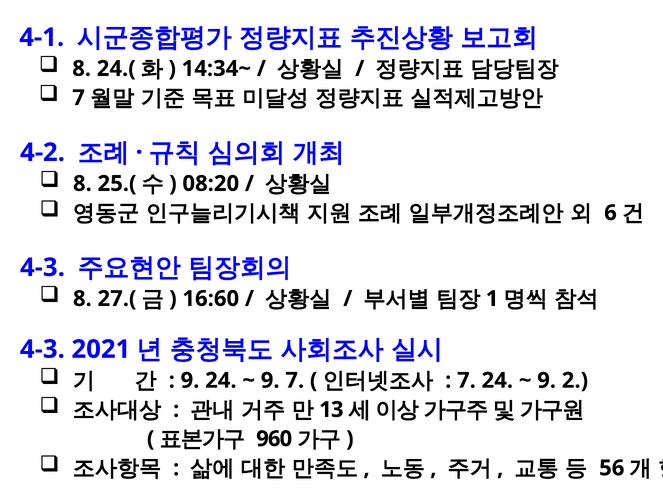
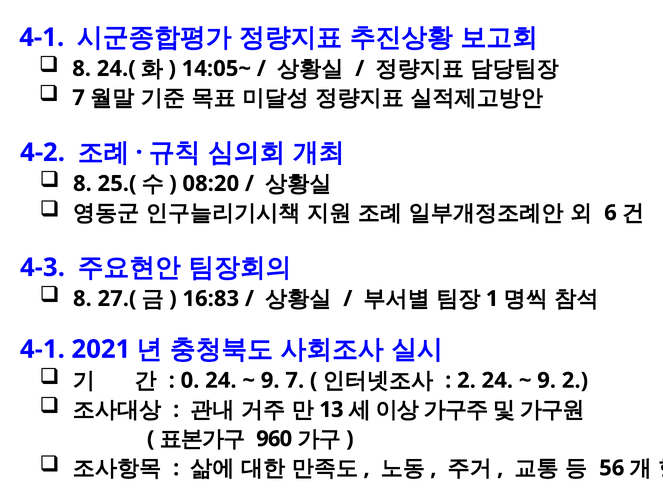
14:34~: 14:34~ -> 14:05~ (216, 68)
16:60: 16:60 -> 16:83 (211, 298)
4-3: 4-3 -> 4-1 (42, 349)
9: 9 -> 0 (190, 380)
7: 7 -> 2 (466, 380)
